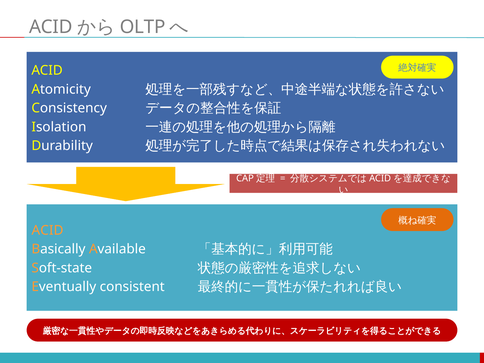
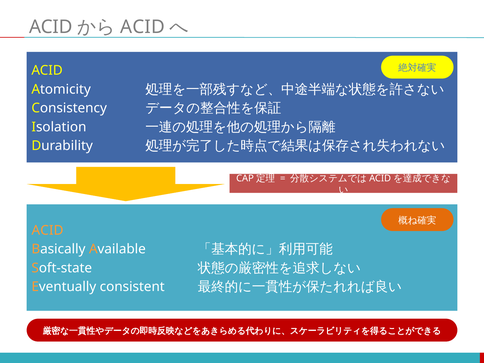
OLTP: OLTP -> ACID (142, 27)
